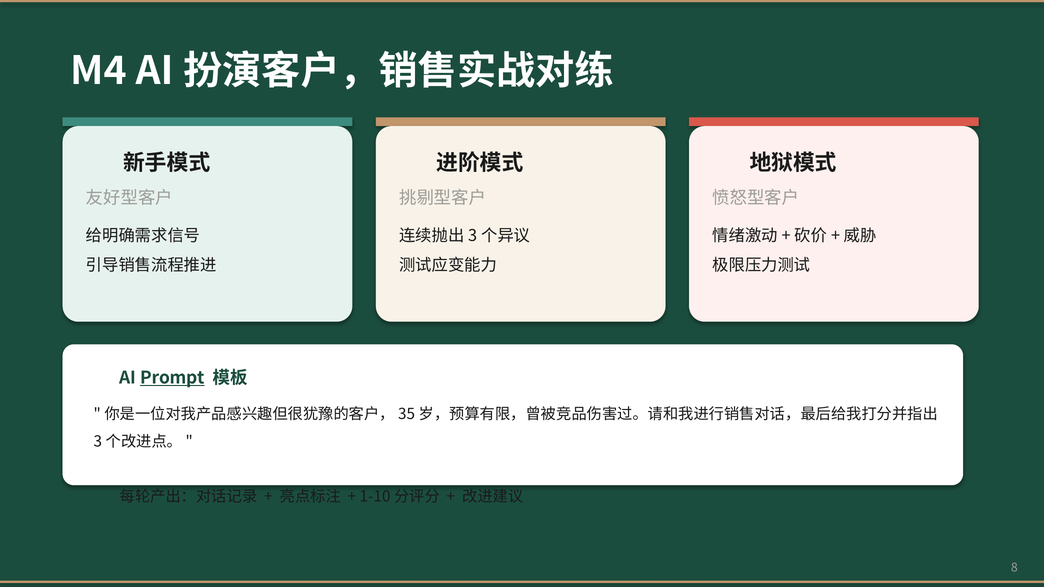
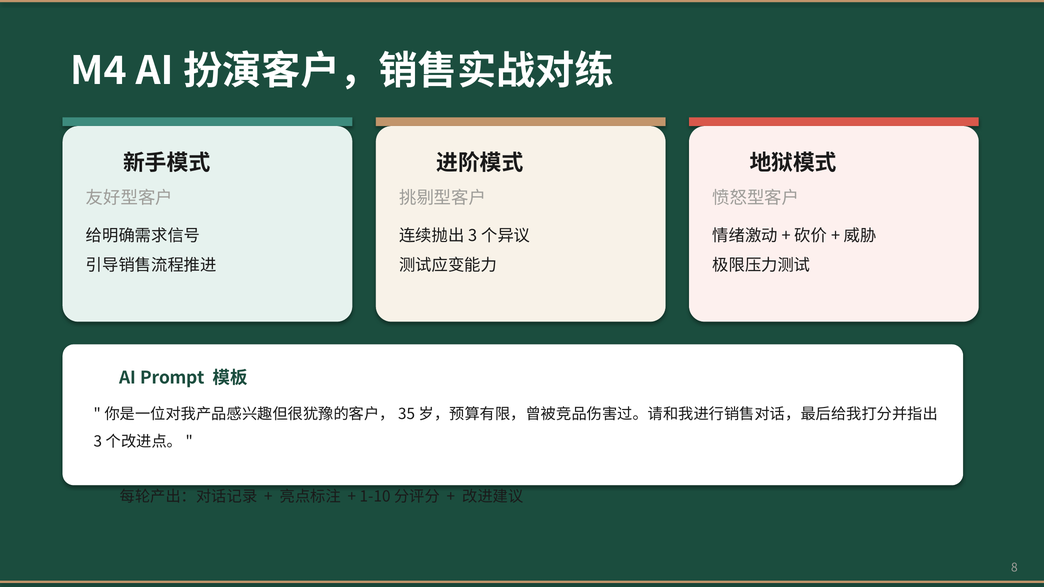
Prompt underline: present -> none (172, 378)
